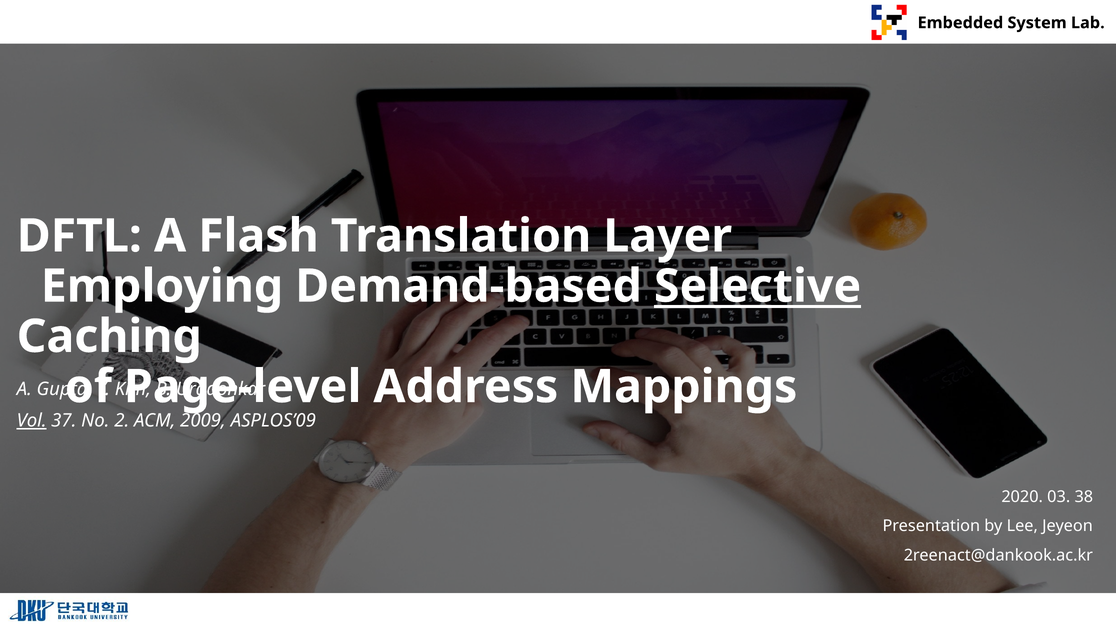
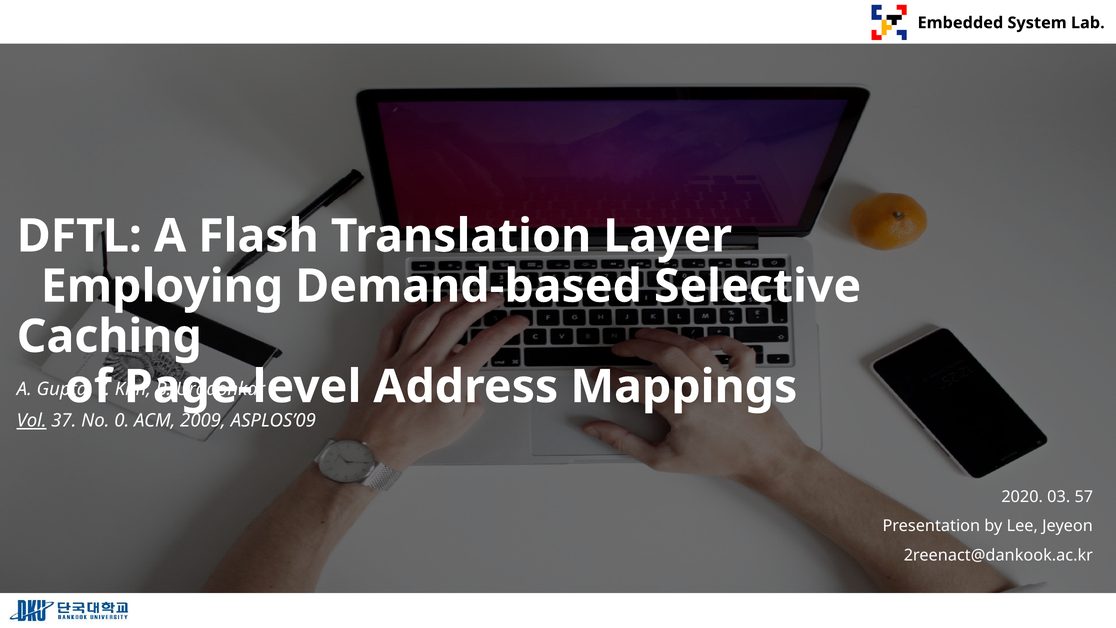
Selective underline: present -> none (758, 286)
2: 2 -> 0 (122, 421)
38: 38 -> 57 (1084, 497)
